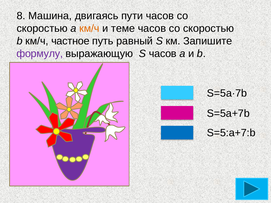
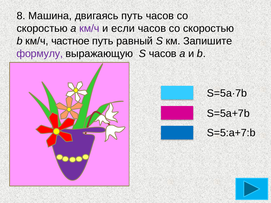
двигаясь пути: пути -> путь (132, 16)
км/ч colour: orange -> purple (89, 28)
теме: теме -> если (123, 28)
